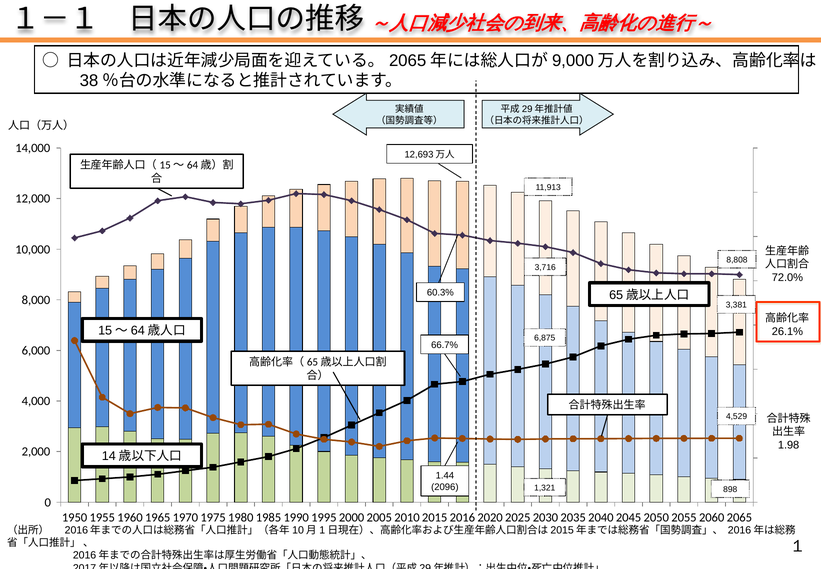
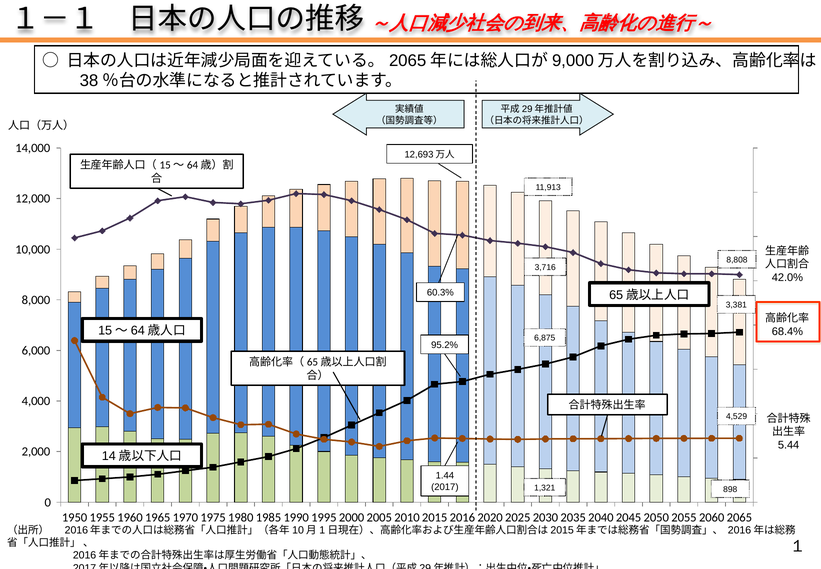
72.0%: 72.0% -> 42.0% (787, 277)
26.1%: 26.1% -> 68.4% (787, 331)
66.7%: 66.7% -> 95.2% (445, 345)
1.98: 1.98 -> 5.44 (789, 445)
2096: 2096 -> 2017 (445, 487)
